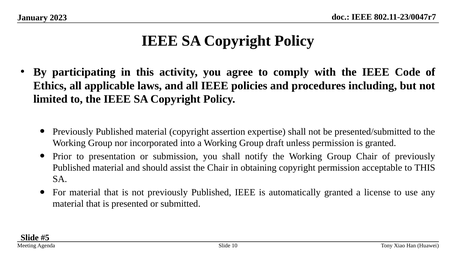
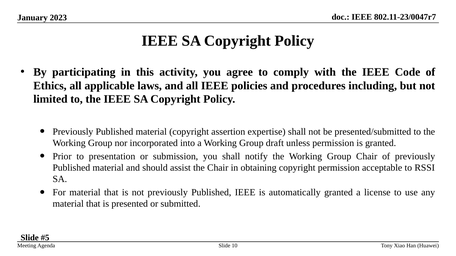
to THIS: THIS -> RSSI (425, 168)
